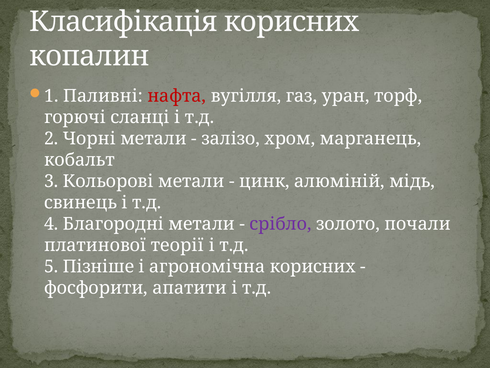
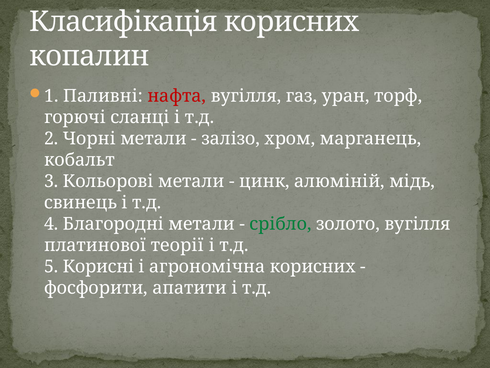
срібло colour: purple -> green (281, 224)
золото почали: почали -> вугілля (418, 224)
Пізніше: Пізніше -> Корисні (98, 266)
